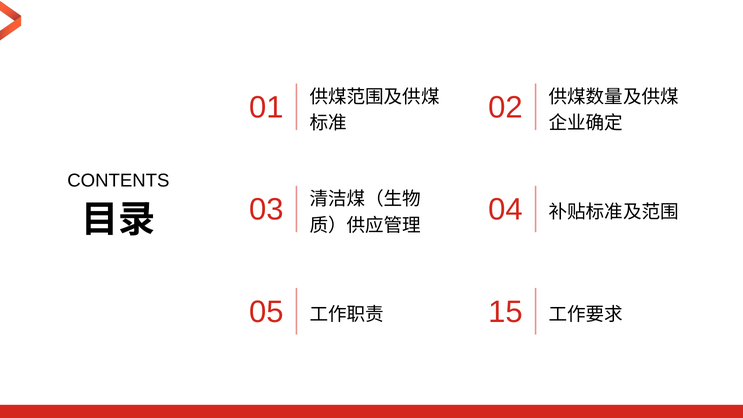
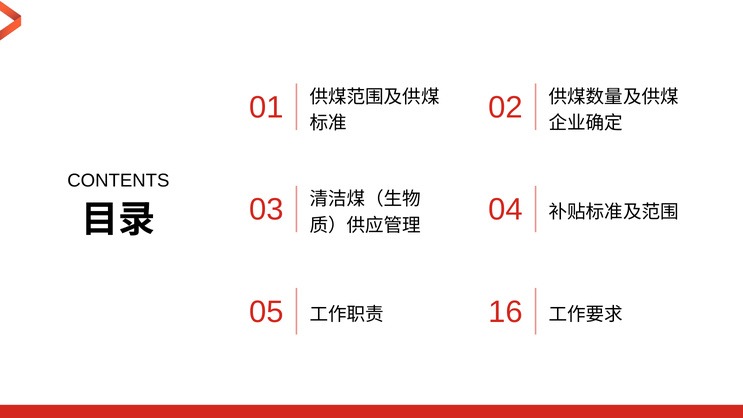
15: 15 -> 16 (505, 312)
